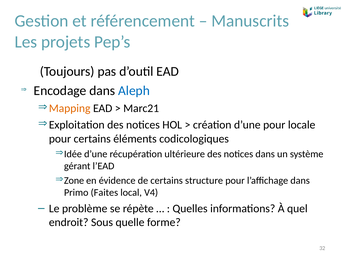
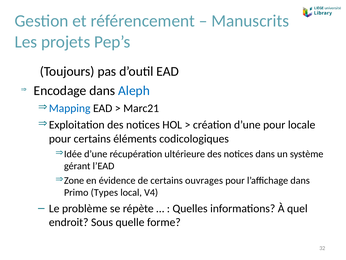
Mapping colour: orange -> blue (70, 108)
structure: structure -> ouvrages (204, 180)
Faites: Faites -> Types (104, 192)
